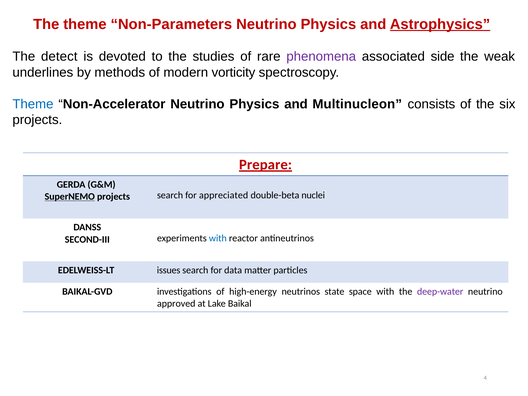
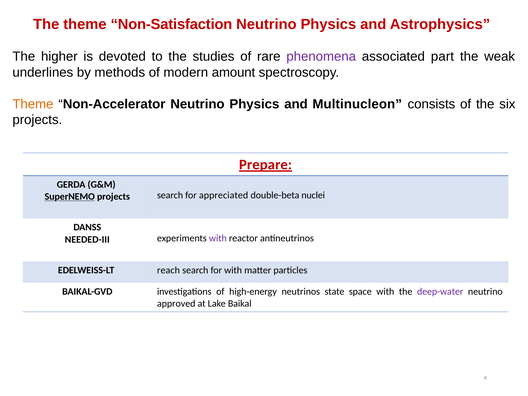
Non-Parameters: Non-Parameters -> Non-Satisfaction (171, 24)
Astrophysics underline: present -> none (440, 24)
detect: detect -> higher (59, 57)
side: side -> part (442, 57)
vorticity: vorticity -> amount (233, 72)
Theme colour: blue -> orange (33, 104)
SECOND-III: SECOND-III -> NEEDED-III (87, 239)
with colour: blue -> purple (218, 238)
issues: issues -> reach (169, 270)
for data: data -> with (233, 270)
